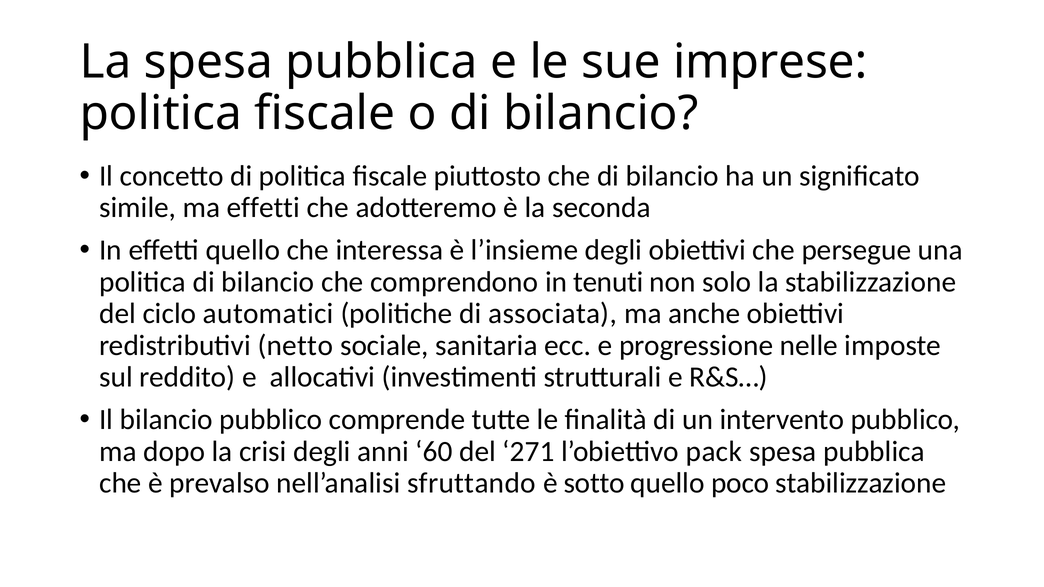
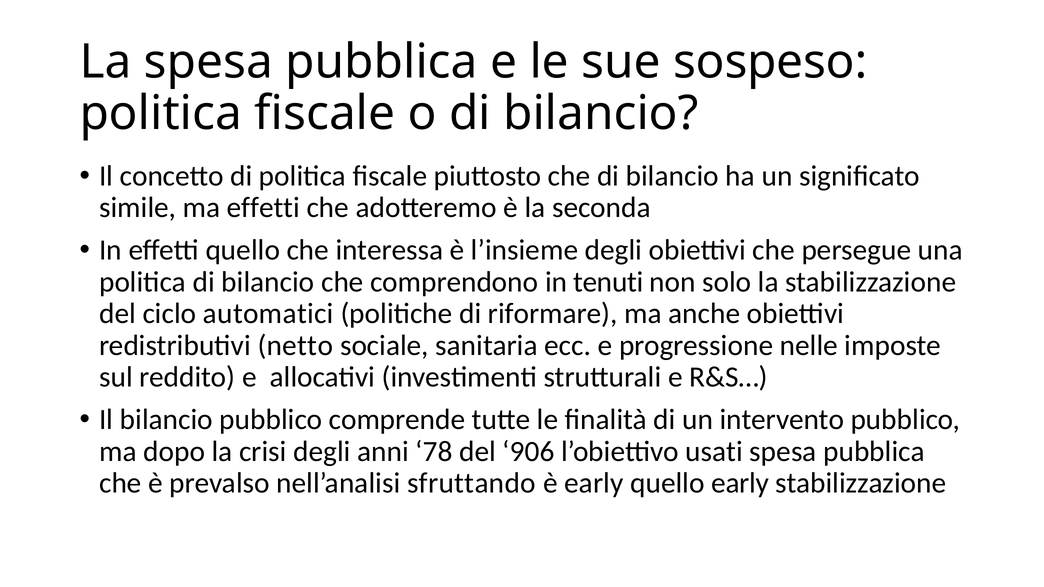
imprese: imprese -> sospeso (770, 62)
associata: associata -> riformare (553, 314)
60: 60 -> 78 (434, 452)
271: 271 -> 906 (528, 452)
pack: pack -> usati (714, 452)
è sotto: sotto -> early (594, 483)
quello poco: poco -> early (740, 483)
